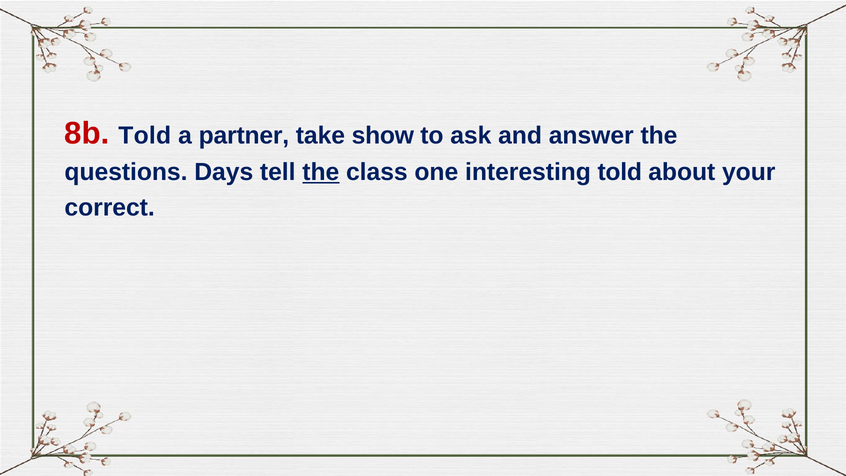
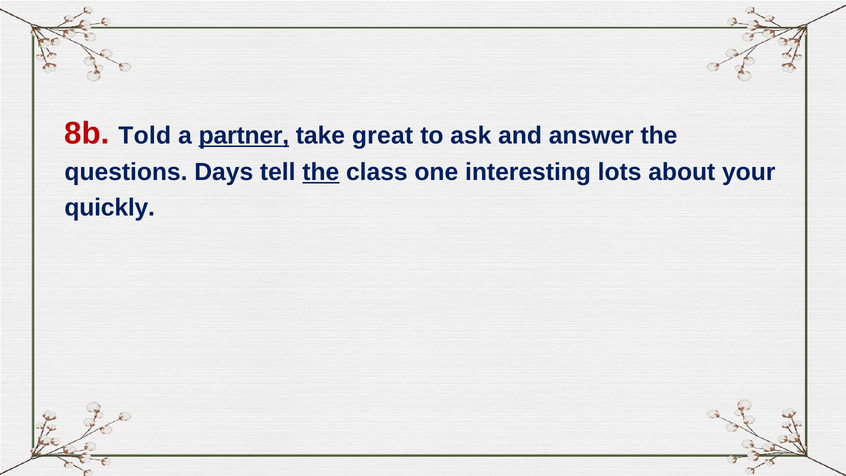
partner underline: none -> present (244, 135)
show: show -> great (383, 135)
interesting told: told -> lots (620, 172)
correct: correct -> quickly (110, 208)
